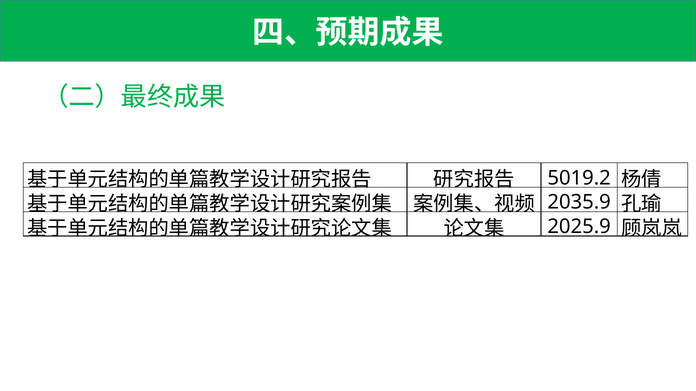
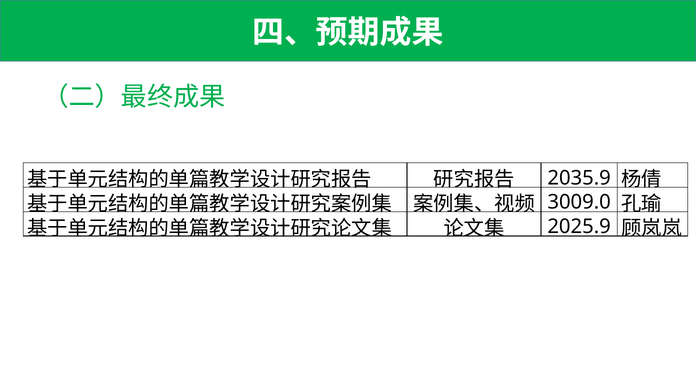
5019.2: 5019.2 -> 2035.9 (579, 178)
2035.9: 2035.9 -> 3009.0 (579, 202)
